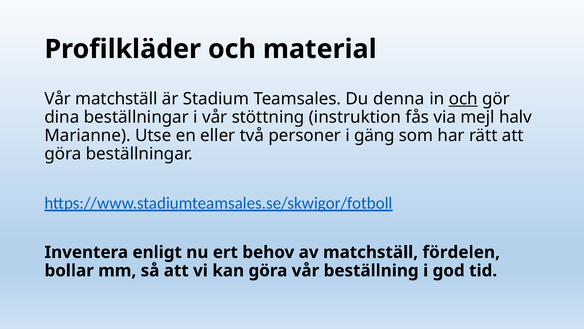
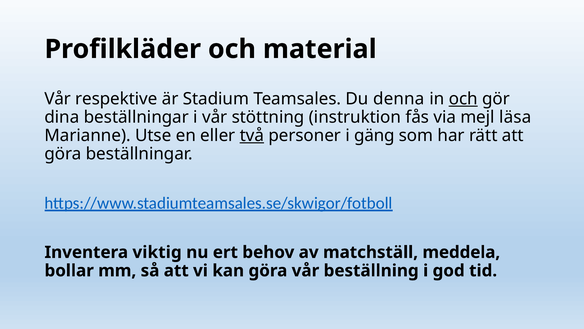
Vår matchställ: matchställ -> respektive (116, 99)
halv: halv -> läsa (515, 117)
två underline: none -> present (252, 135)
enligt: enligt -> viktig (157, 252)
fördelen: fördelen -> meddela (461, 252)
